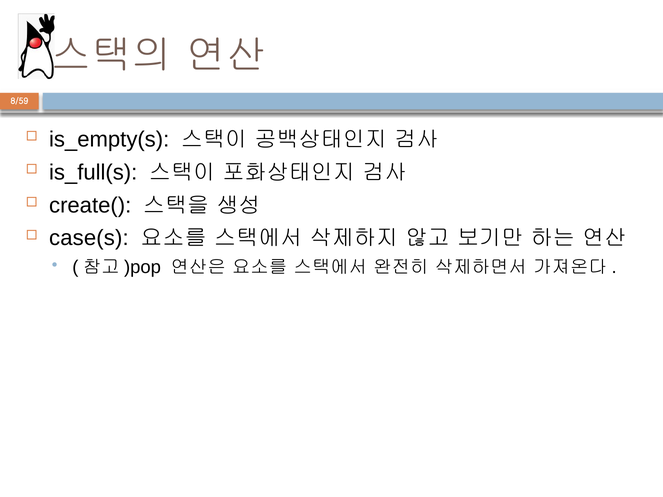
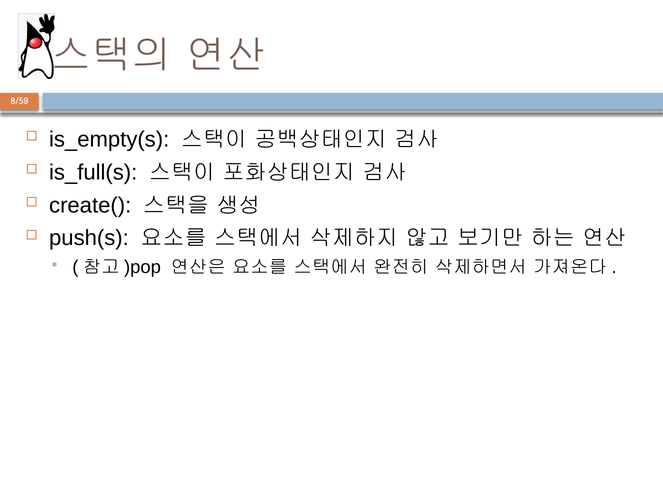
case(s: case(s -> push(s (89, 238)
